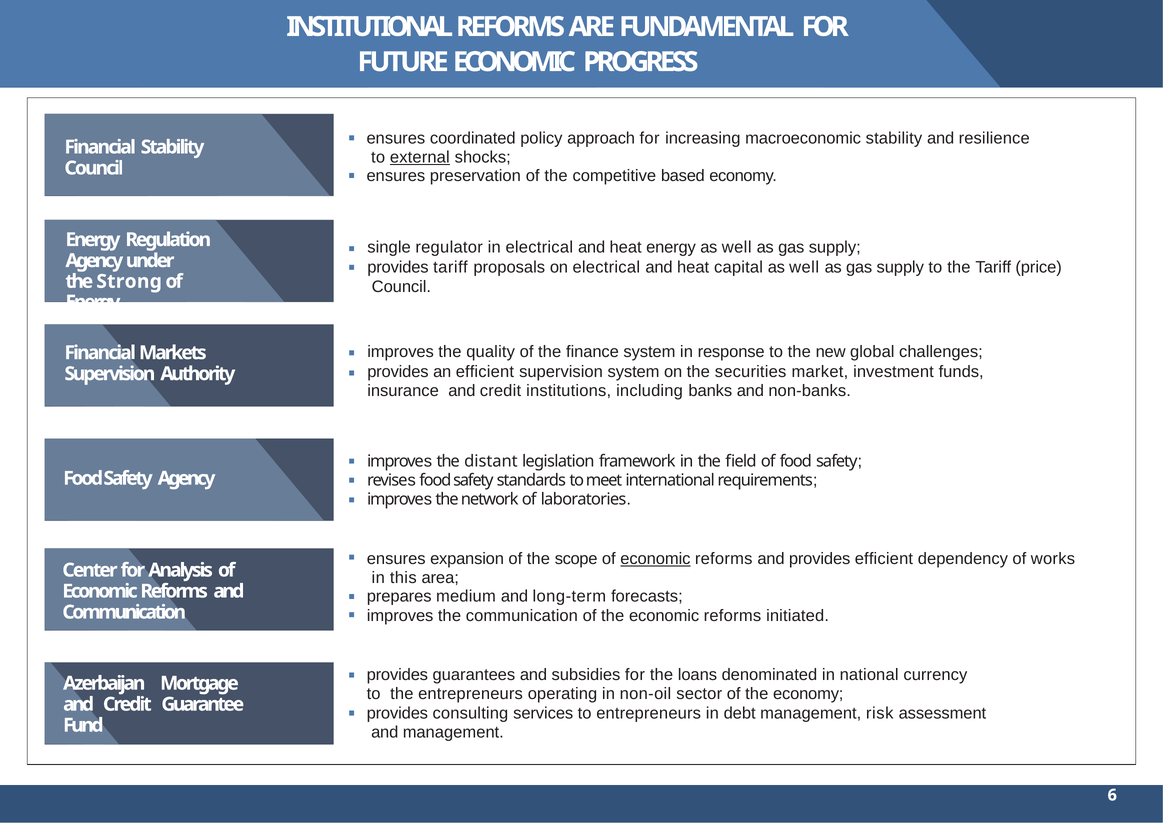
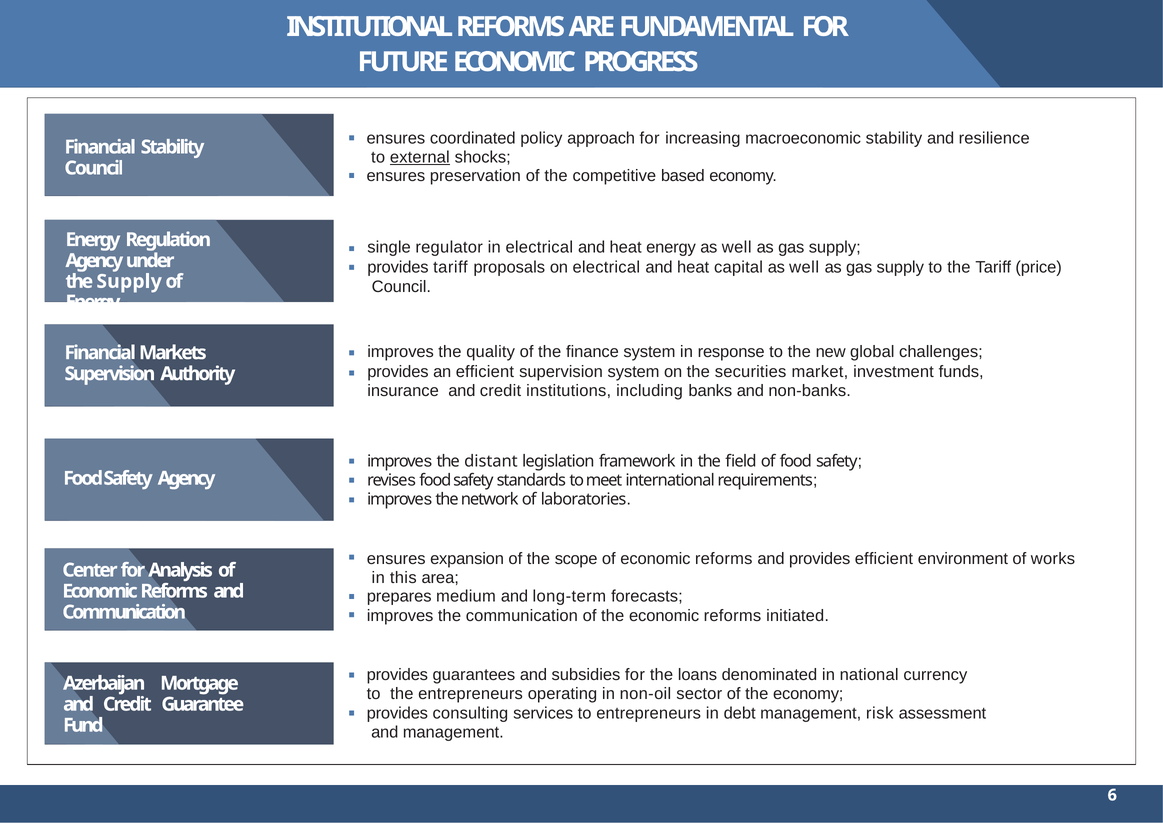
the Strong: Strong -> Supply (129, 281)
economic underline: present -> none (655, 559)
dependency: dependency -> environment (963, 559)
